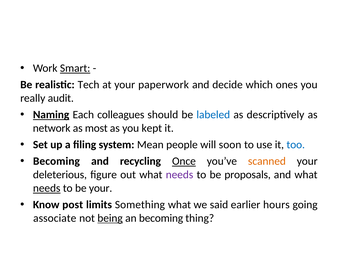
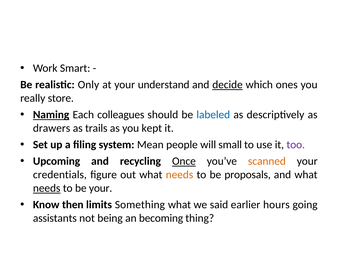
Smart underline: present -> none (75, 68)
Tech: Tech -> Only (88, 85)
paperwork: paperwork -> understand (164, 85)
decide underline: none -> present (228, 85)
audit: audit -> store (61, 98)
network: network -> drawers (52, 128)
most: most -> trails (96, 128)
soon: soon -> small (230, 145)
too colour: blue -> purple (296, 145)
Becoming: Becoming -> Upcoming (57, 162)
deleterious: deleterious -> credentials (60, 175)
needs colour: purple -> orange (180, 175)
post: post -> then (73, 205)
associate: associate -> assistants (55, 219)
being underline: present -> none (110, 219)
